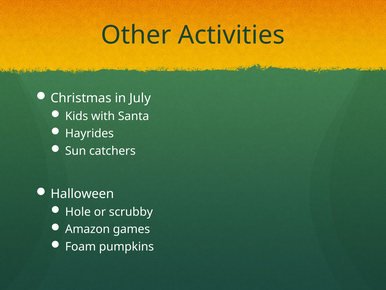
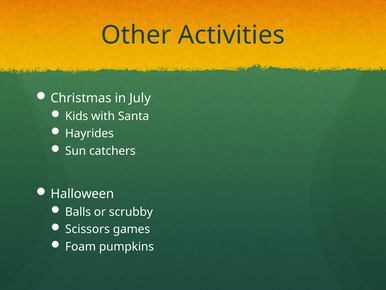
Hole: Hole -> Balls (78, 212)
Amazon: Amazon -> Scissors (87, 229)
